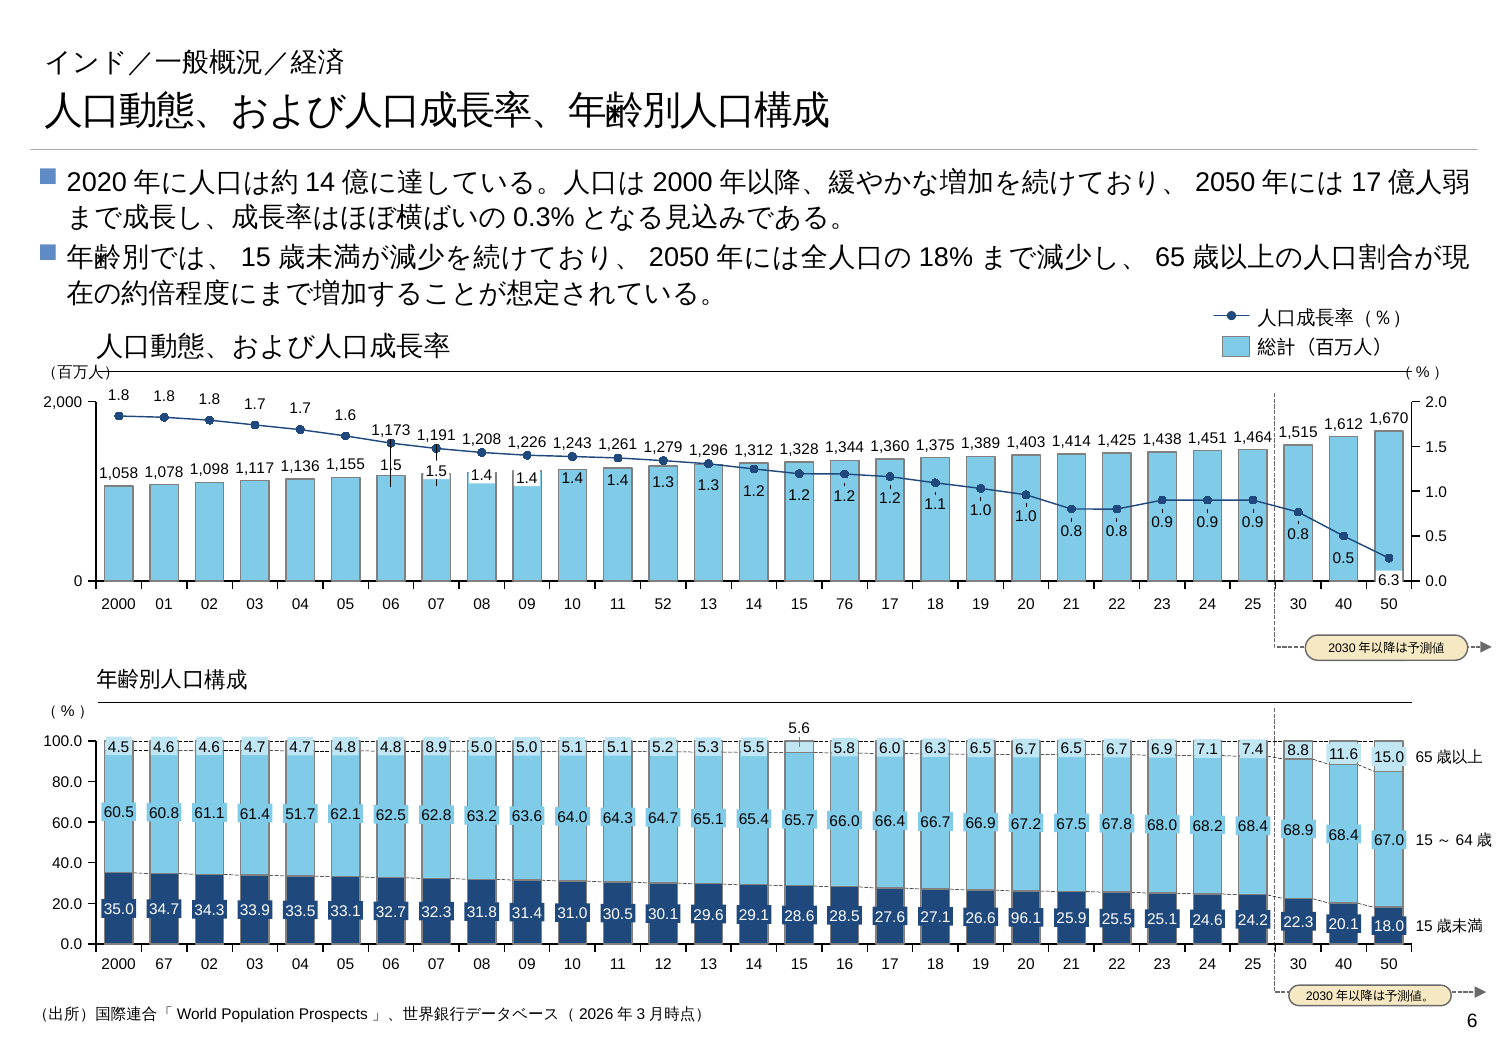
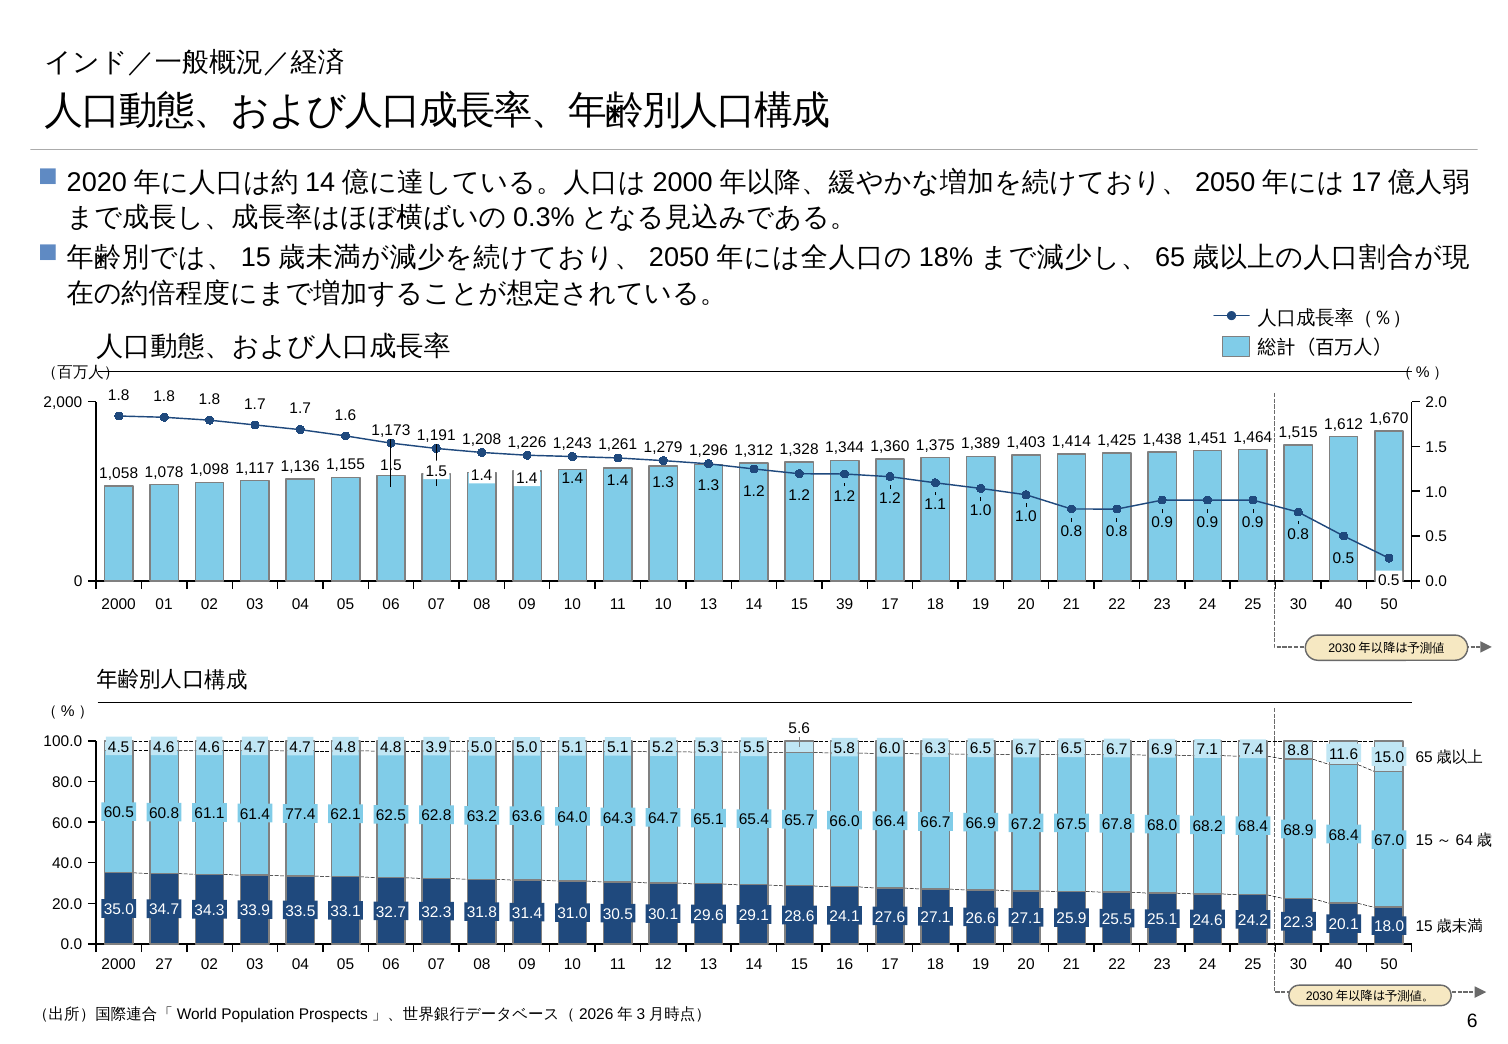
6.3: 6.3 -> 0.5 (1389, 581)
11 52: 52 -> 10 (663, 605)
76: 76 -> 39 (845, 605)
8.9: 8.9 -> 3.9 (436, 747)
51.7: 51.7 -> 77.4 (300, 815)
28.5: 28.5 -> 24.1 (845, 917)
27.1 96.1: 96.1 -> 27.1 (1026, 919)
67: 67 -> 27 (164, 964)
